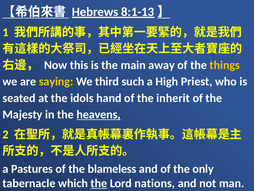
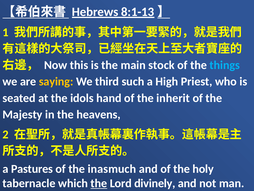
away: away -> stock (162, 65)
things colour: yellow -> light blue (225, 65)
heavens underline: present -> none (99, 114)
blameless: blameless -> inasmuch (112, 168)
only: only -> holy (203, 168)
nations: nations -> divinely (155, 183)
